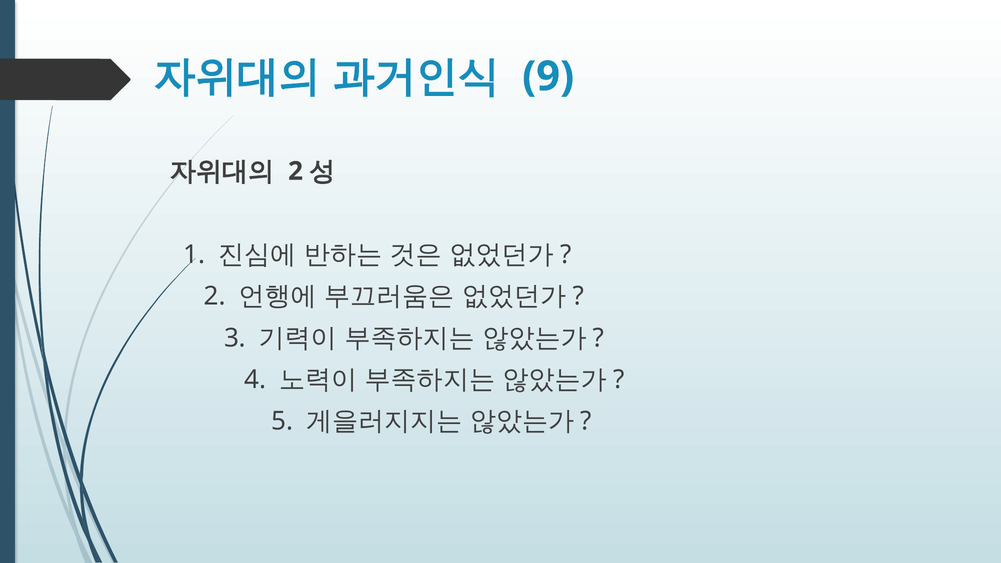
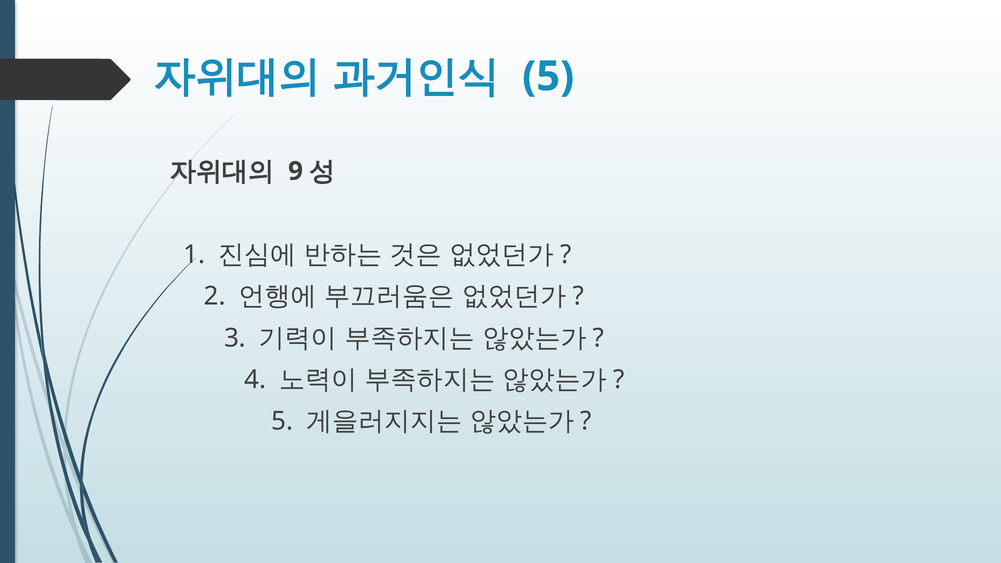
9: 9 -> 5 (548, 76)
2: 2 -> 9 (296, 171)
